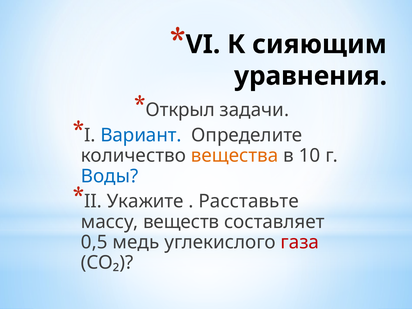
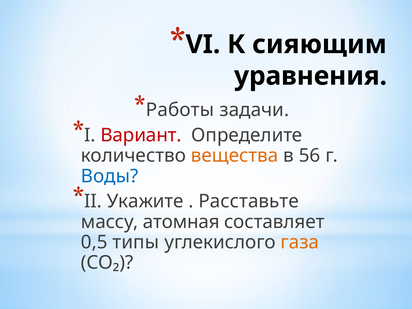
Открыл: Открыл -> Работы (180, 110)
Вариант colour: blue -> red (141, 135)
10: 10 -> 56 (310, 156)
веществ: веществ -> атомная (181, 222)
медь: медь -> типы (136, 242)
газа colour: red -> orange (300, 242)
